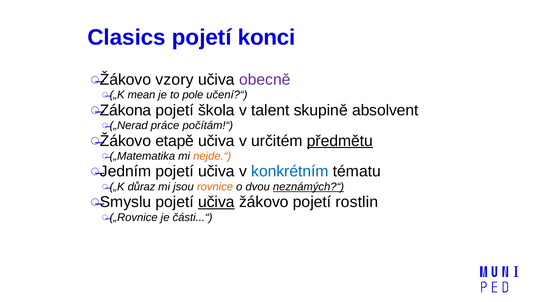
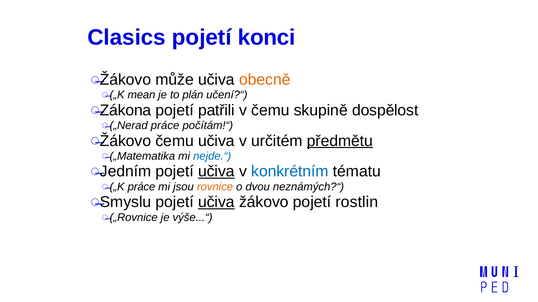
vzory: vzory -> může (175, 80)
obecně colour: purple -> orange (265, 80)
pole: pole -> plán (193, 95)
škola: škola -> patřili (216, 110)
v talent: talent -> čemu (270, 110)
absolvent: absolvent -> dospělost (385, 110)
Žákovo etapě: etapě -> čemu (175, 141)
nejde.“ colour: orange -> blue (212, 156)
učiva underline: none -> present (216, 172)
důraz: důraz -> práce (141, 187)
neznámých?“ underline: present -> none (309, 187)
části...“: části...“ -> výše...“ (193, 218)
